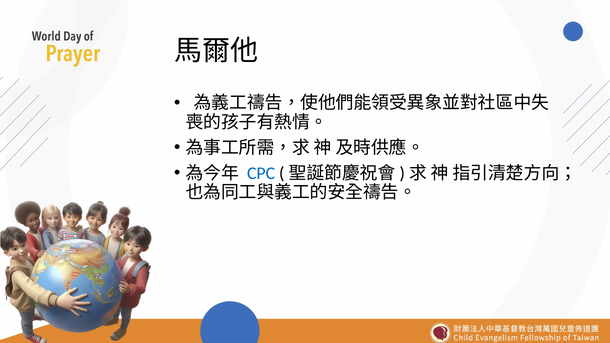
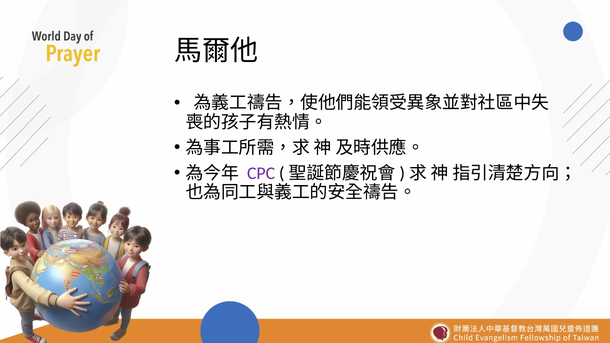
CPC colour: blue -> purple (261, 173)
